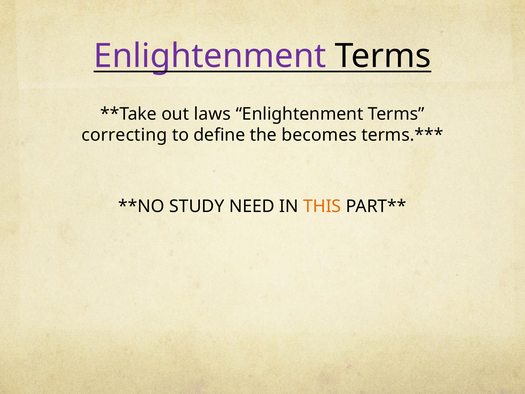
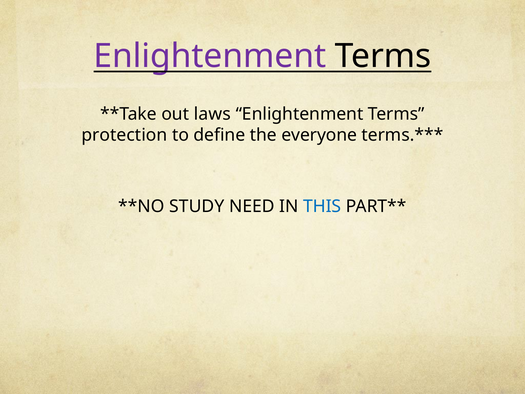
correcting: correcting -> protection (124, 135)
becomes: becomes -> everyone (319, 135)
THIS colour: orange -> blue (322, 206)
